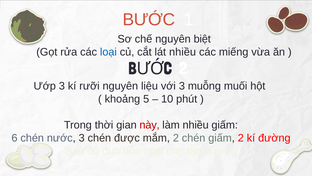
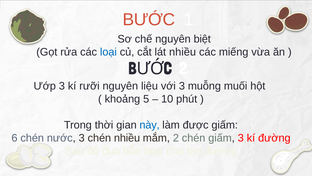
này colour: red -> blue (150, 125)
làm nhiều: nhiều -> được (196, 125)
chén được: được -> nhiều (127, 138)
giấm 2: 2 -> 3 (241, 138)
